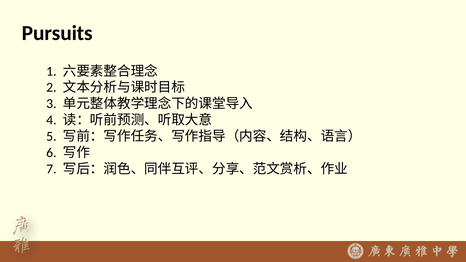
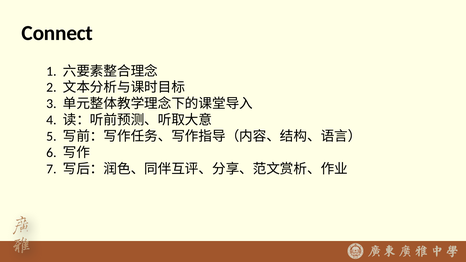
Pursuits: Pursuits -> Connect (57, 33)
